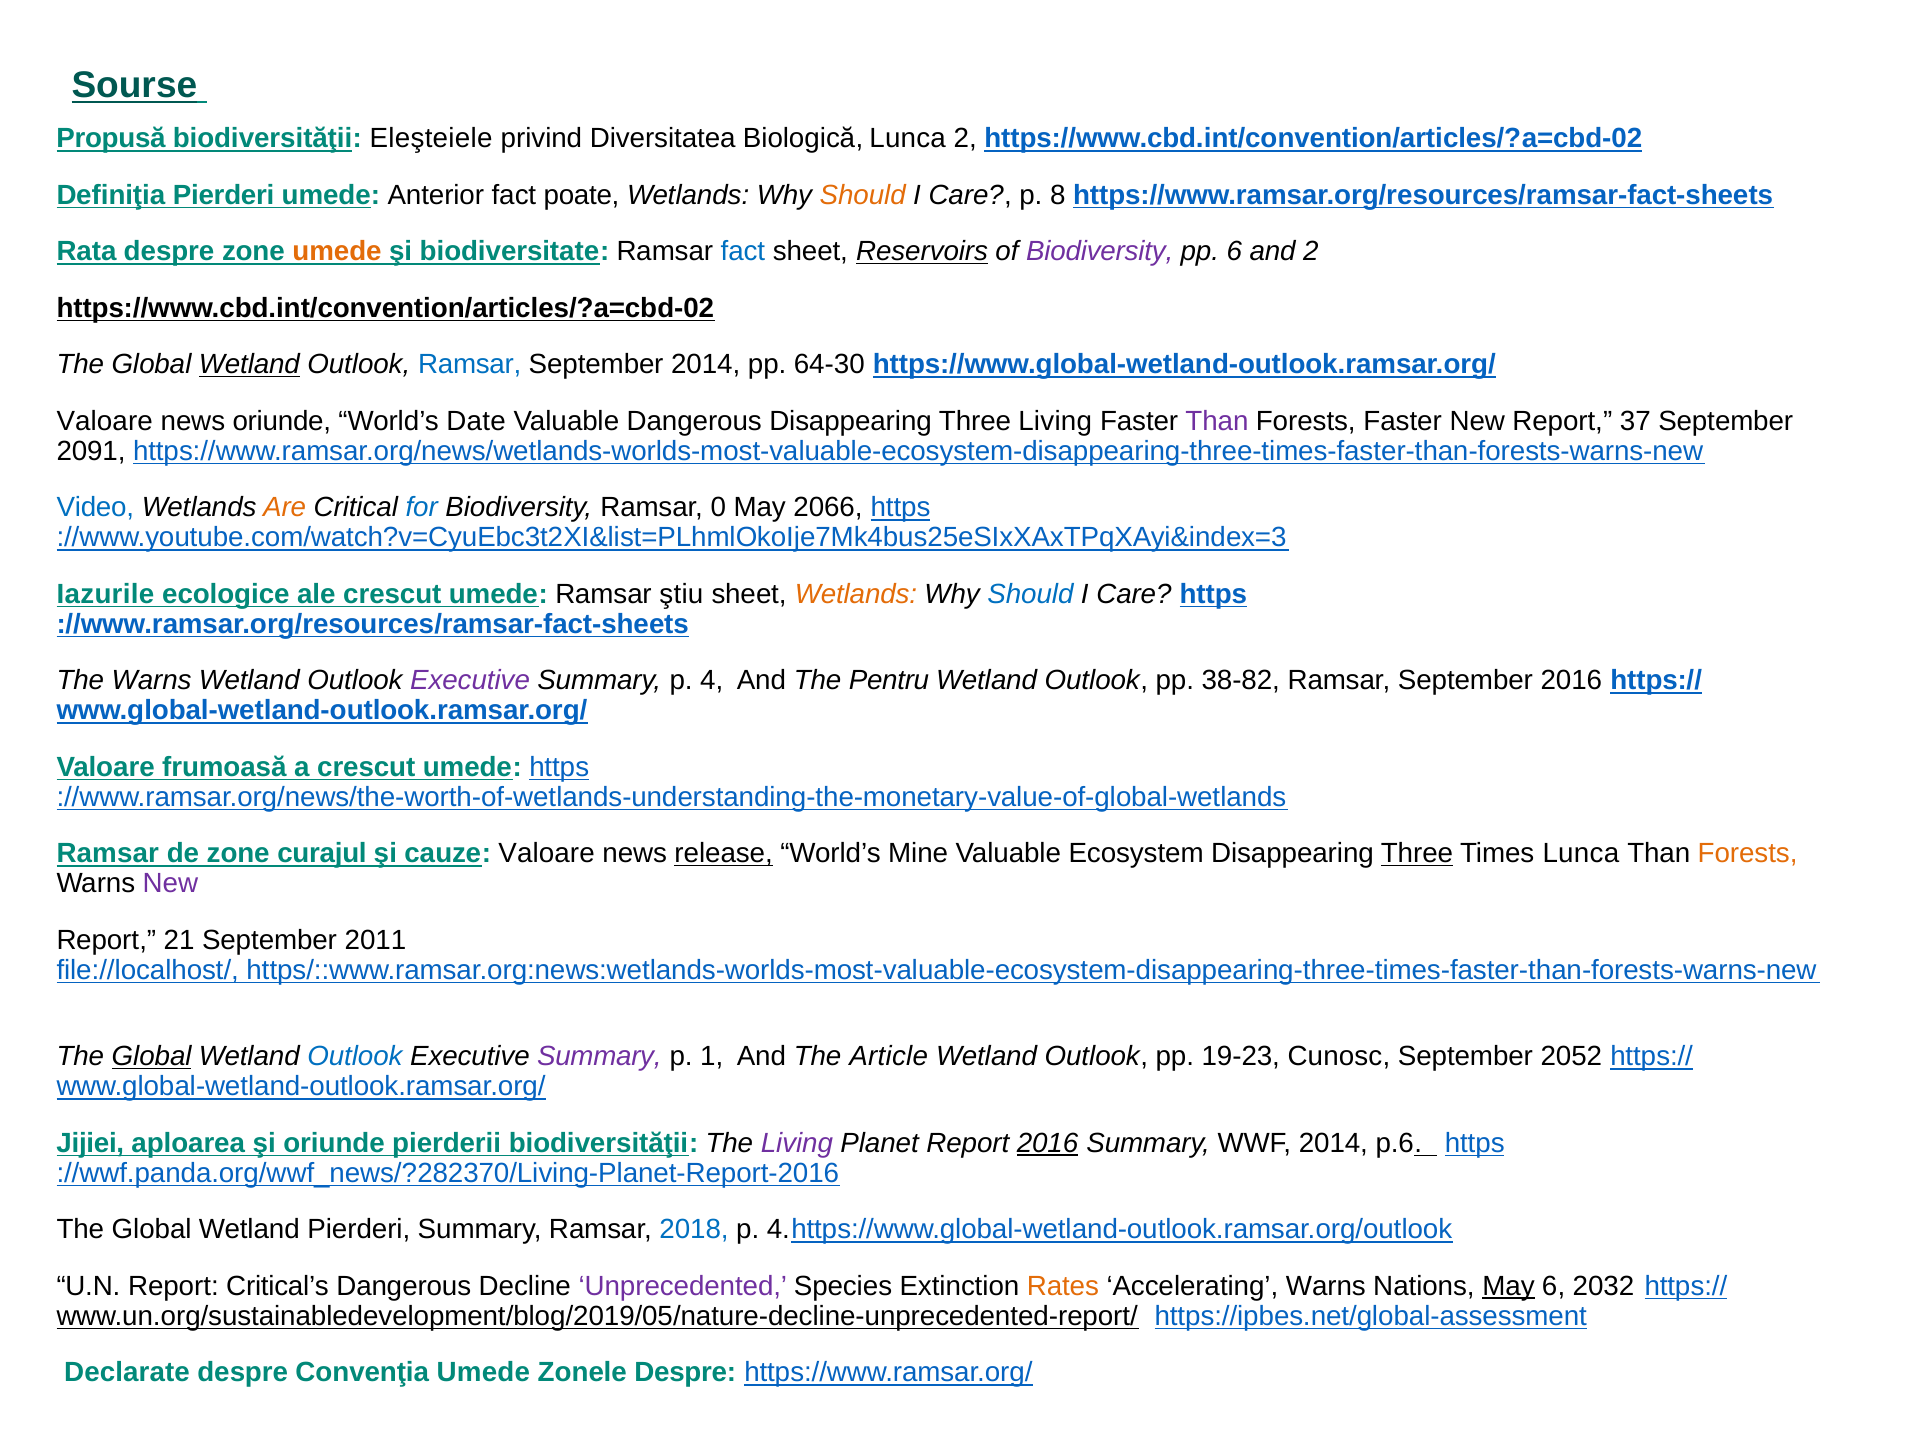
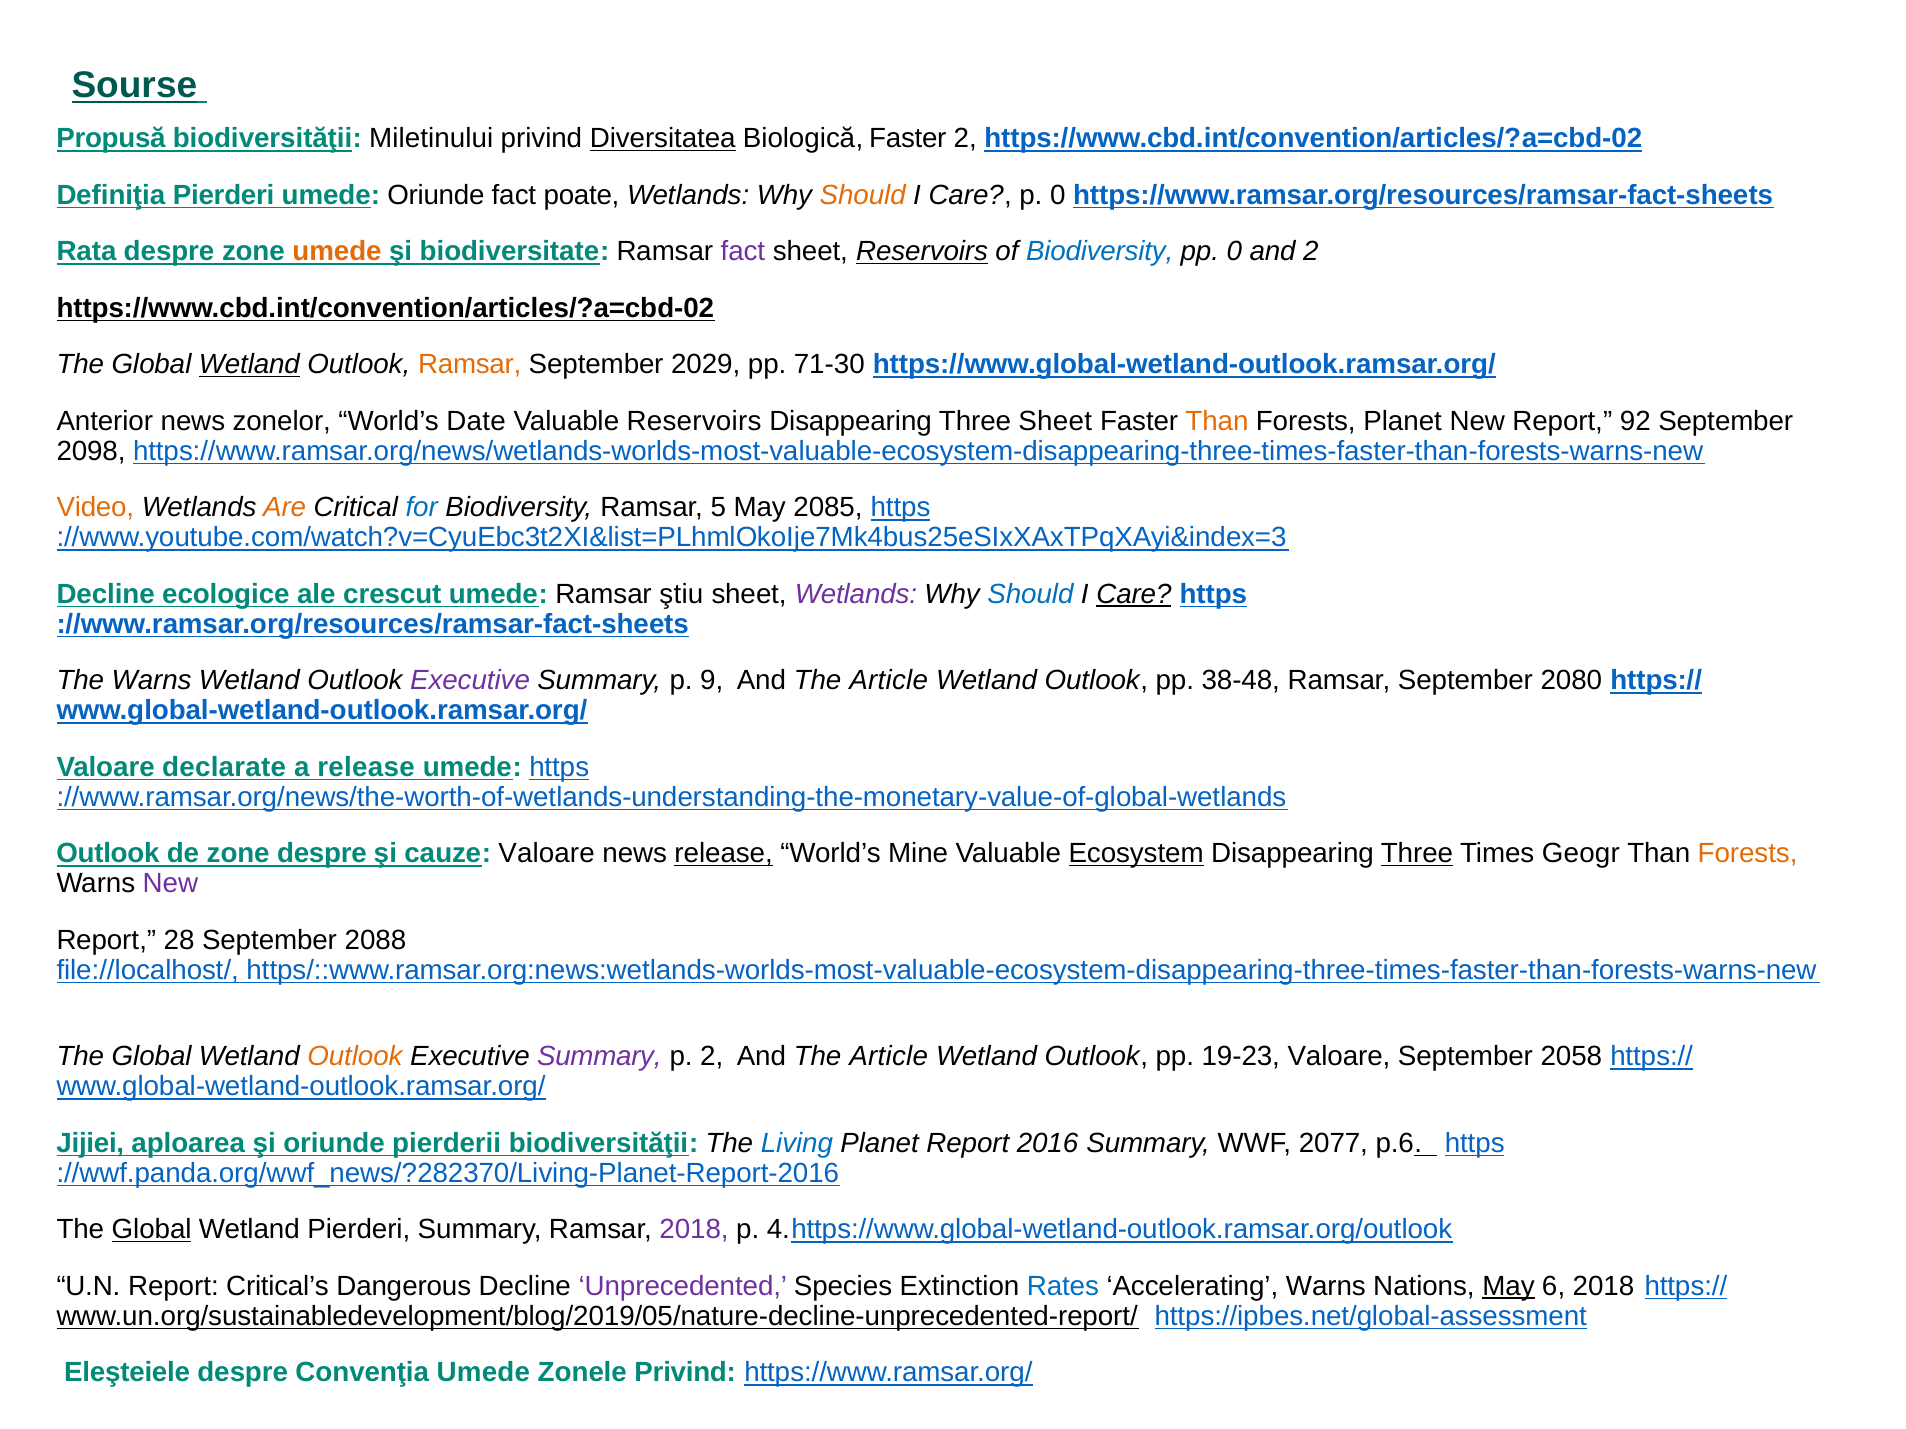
Eleşteiele: Eleşteiele -> Miletinului (431, 139)
Diversitatea underline: none -> present (663, 139)
Biologică Lunca: Lunca -> Faster (908, 139)
umede Anterior: Anterior -> Oriunde (436, 195)
p 8: 8 -> 0 (1058, 195)
fact colour: blue -> purple (743, 252)
Biodiversity colour: purple -> blue (1100, 252)
pp 6: 6 -> 0 (1234, 252)
Ramsar colour: blue -> orange (470, 365)
September 2014: 2014 -> 2029 (706, 365)
64-30: 64-30 -> 71-30 (829, 365)
Valoare: Valoare -> Anterior (105, 421)
news oriunde: oriunde -> zonelor (282, 421)
Valuable Dangerous: Dangerous -> Reservoirs (694, 421)
Three Living: Living -> Sheet (1055, 421)
Than colour: purple -> orange (1217, 421)
Forests Faster: Faster -> Planet (1403, 421)
37: 37 -> 92 (1635, 421)
2091: 2091 -> 2098 (91, 451)
Video colour: blue -> orange (95, 508)
0: 0 -> 5 (718, 508)
2066: 2066 -> 2085 (828, 508)
Iazurile: Iazurile -> Decline (106, 594)
Wetlands colour: orange -> purple (856, 594)
Care underline: none -> present (1134, 594)
4: 4 -> 9 (712, 681)
Pentru: Pentru -> Article (889, 681)
38-82: 38-82 -> 38-48 (1241, 681)
September 2016: 2016 -> 2080 (1571, 681)
frumoasă: frumoasă -> declarate (224, 767)
a crescut: crescut -> release (366, 767)
Ramsar: Ramsar -> Outlook (108, 854)
zone curajul: curajul -> despre (322, 854)
Ecosystem underline: none -> present (1136, 854)
Times Lunca: Lunca -> Geogr (1581, 854)
21: 21 -> 28 (179, 940)
2011: 2011 -> 2088 (375, 940)
Global underline: present -> none (152, 1057)
Outlook colour: blue -> orange (355, 1057)
p 1: 1 -> 2 (712, 1057)
19-23 Cunosc: Cunosc -> Valoare (1339, 1057)
2052: 2052 -> 2058 (1571, 1057)
Living colour: purple -> blue (797, 1143)
2016 underline: present -> none (1048, 1143)
WWF 2014: 2014 -> 2077 (1333, 1143)
Global underline: none -> present (152, 1230)
2018 colour: blue -> purple (694, 1230)
Rates colour: orange -> blue (1063, 1286)
6 2032: 2032 -> 2018 (1603, 1286)
Declarate: Declarate -> Eleşteiele (127, 1373)
Zonele Despre: Despre -> Privind (685, 1373)
